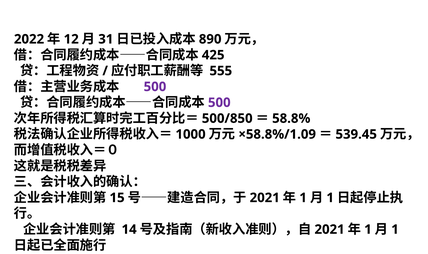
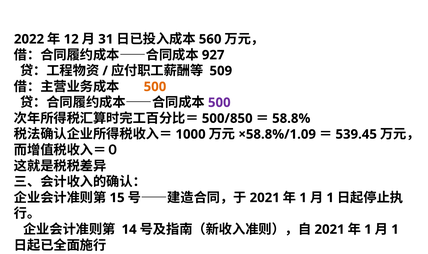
890: 890 -> 560 (210, 39)
425: 425 -> 927 (213, 55)
555: 555 -> 509 (221, 71)
500 colour: purple -> orange (155, 87)
